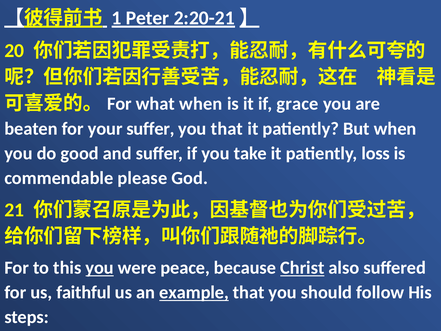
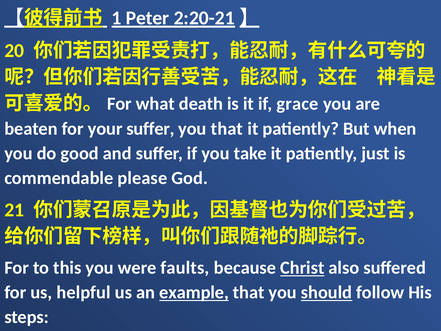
what when: when -> death (201, 104)
loss: loss -> just (376, 153)
you underline: present -> none (100, 268)
peace: peace -> faults (185, 268)
faithful: faithful -> helpful (84, 292)
should underline: none -> present (327, 292)
